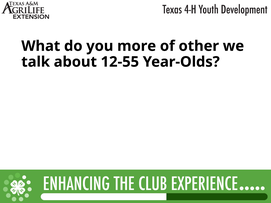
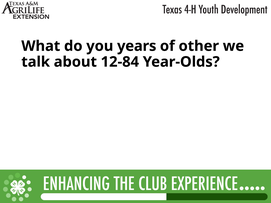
more: more -> years (137, 46)
12-55: 12-55 -> 12-84 (120, 62)
